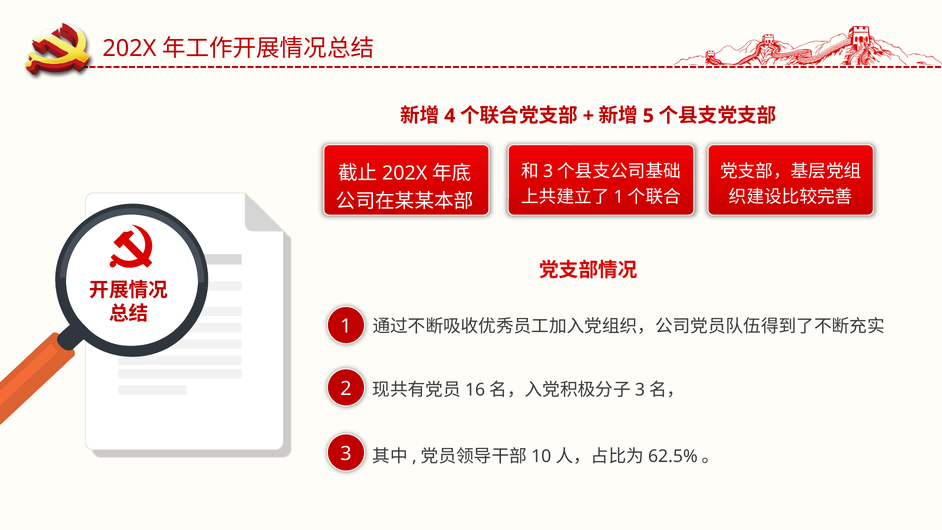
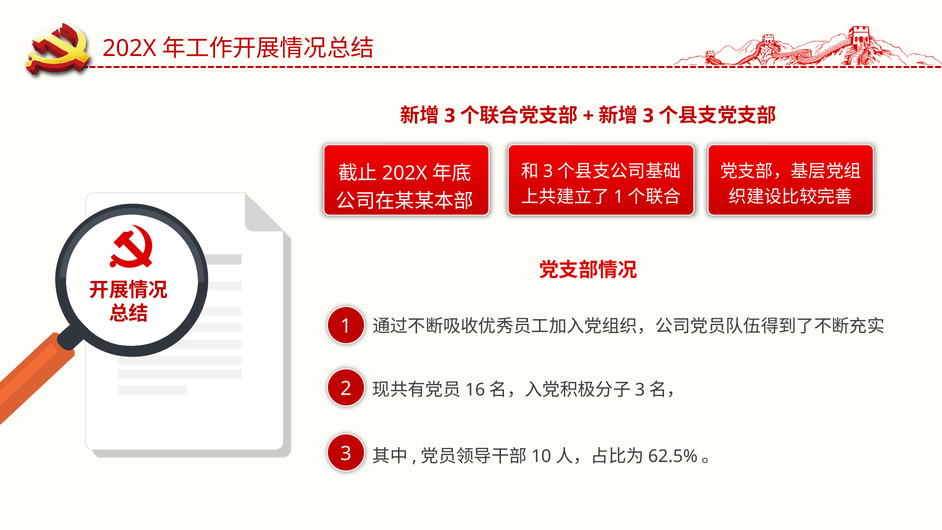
4: 4 -> 3 (450, 116)
5: 5 -> 3 (648, 116)
